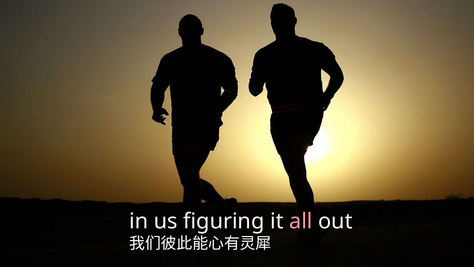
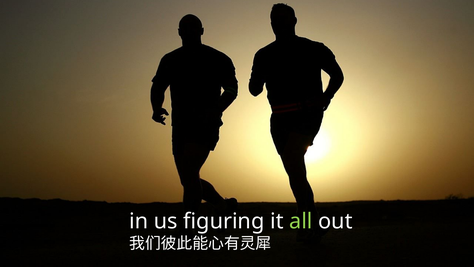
all colour: pink -> light green (301, 221)
